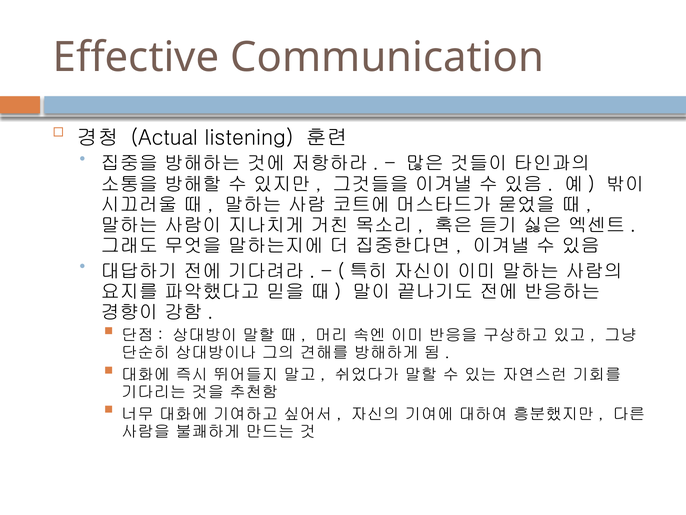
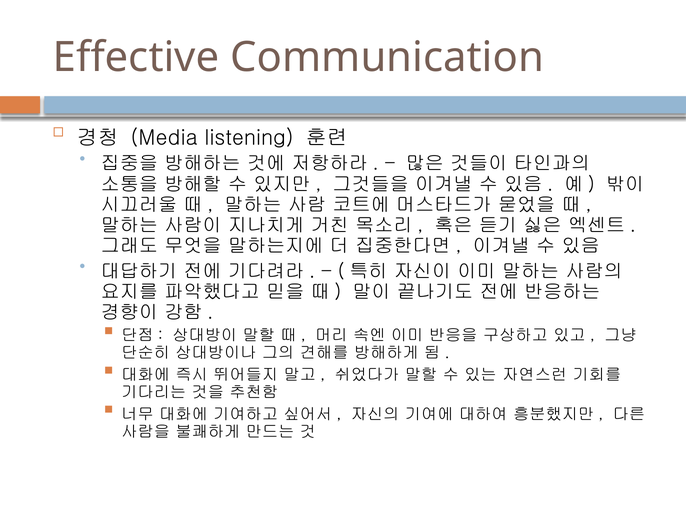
Actual: Actual -> Media (164, 137)
